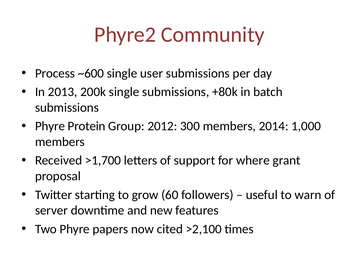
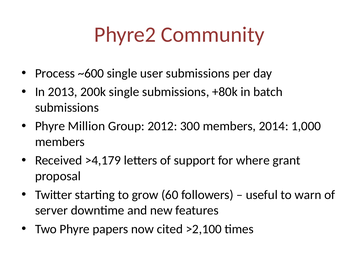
Protein: Protein -> Million (86, 126)
>1,700: >1,700 -> >4,179 (103, 161)
